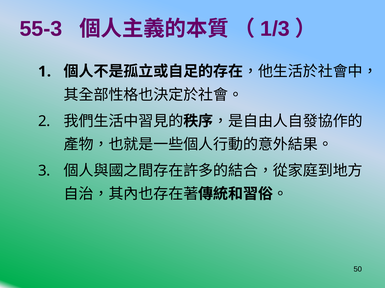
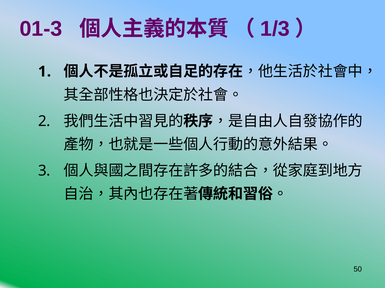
55-3: 55-3 -> 01-3 (41, 29)
